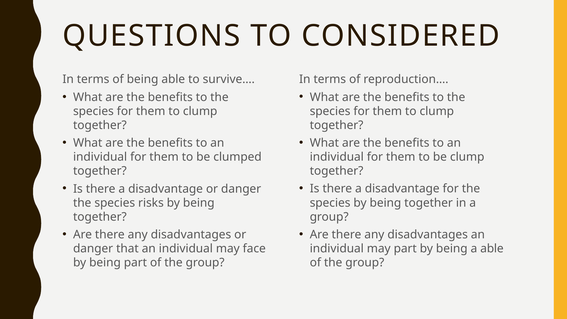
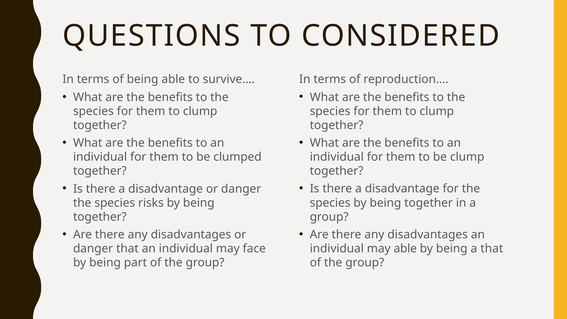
may part: part -> able (405, 249)
a able: able -> that (492, 249)
